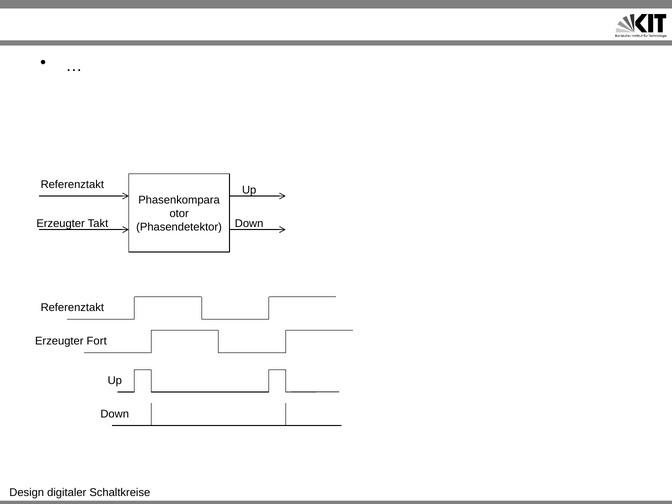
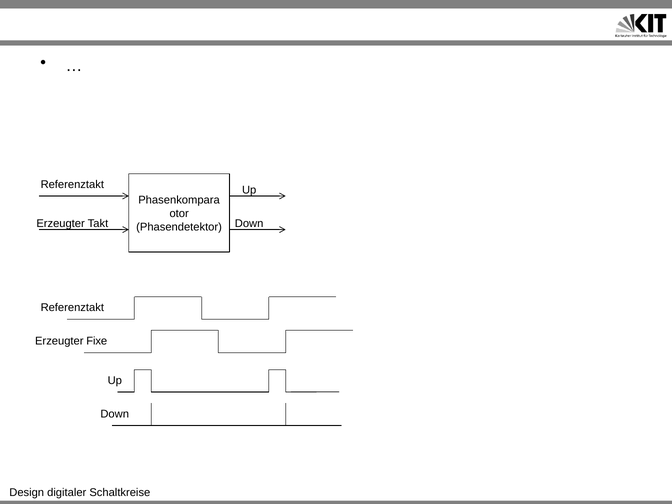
Fort: Fort -> Fixe (97, 341)
